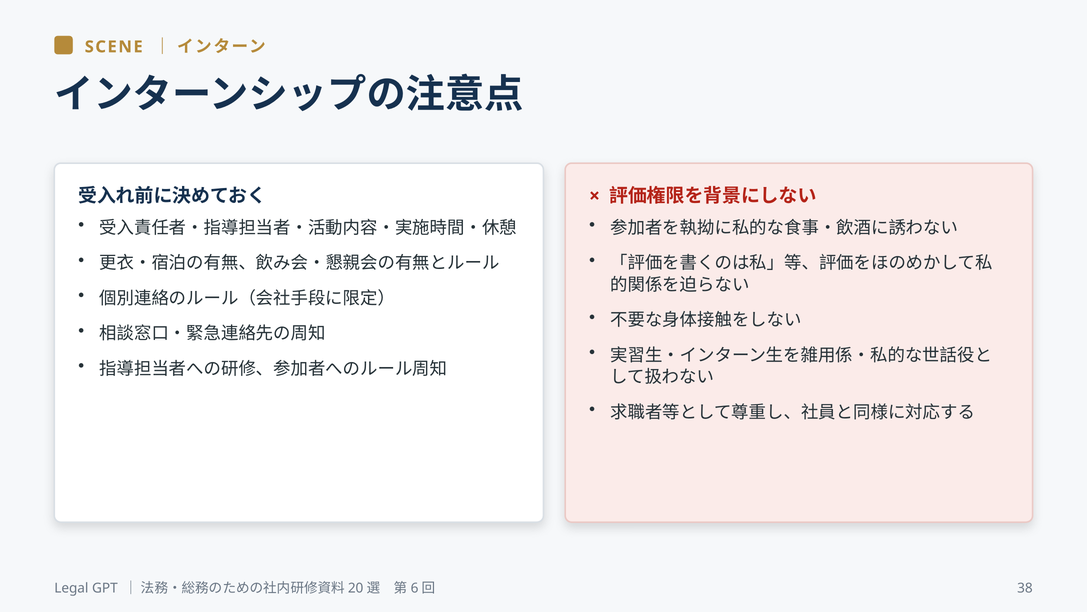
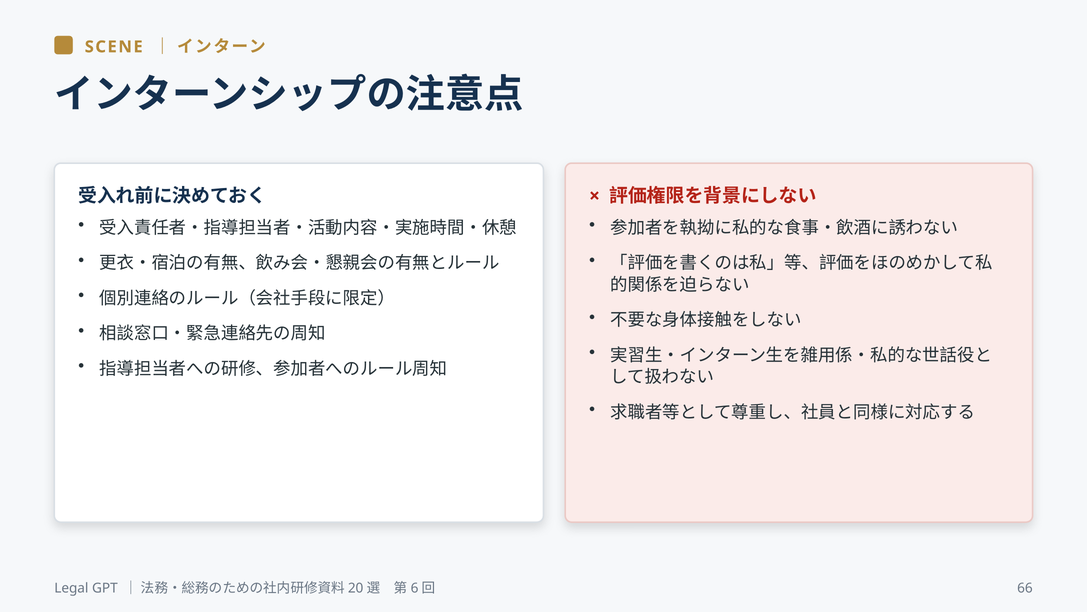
38: 38 -> 66 (1025, 588)
